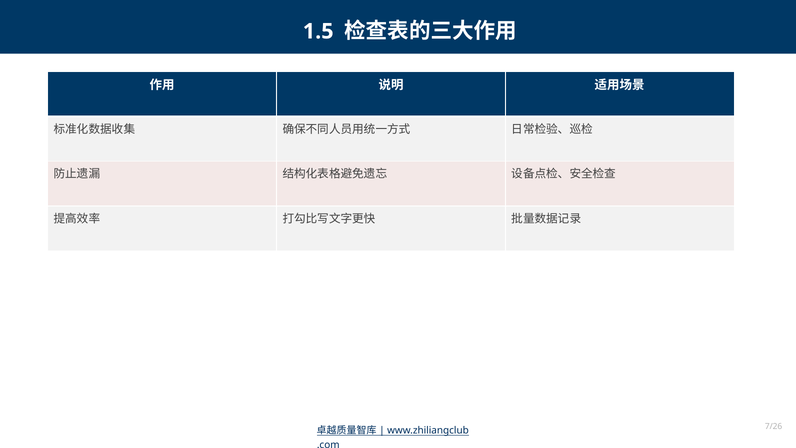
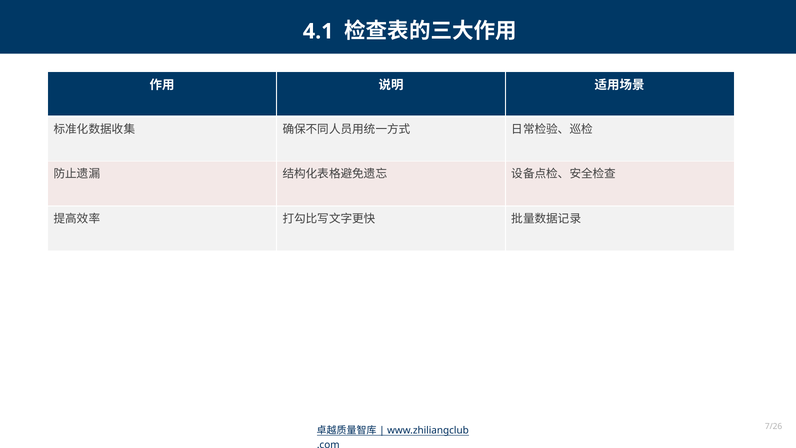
1.5: 1.5 -> 4.1 (318, 31)
